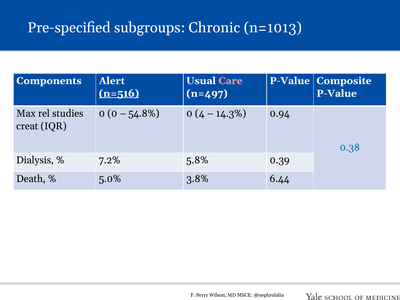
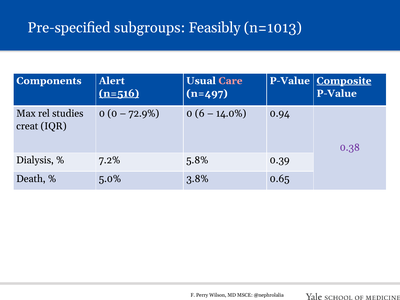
Chronic: Chronic -> Feasibly (215, 28)
Composite underline: none -> present (344, 81)
54.8%: 54.8% -> 72.9% (144, 113)
4: 4 -> 6 (200, 113)
14.3%: 14.3% -> 14.0% (231, 113)
0.38 colour: blue -> purple (350, 148)
6.44: 6.44 -> 0.65 (280, 179)
